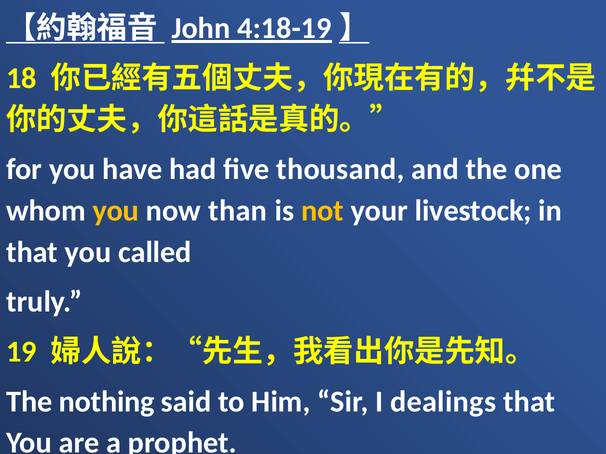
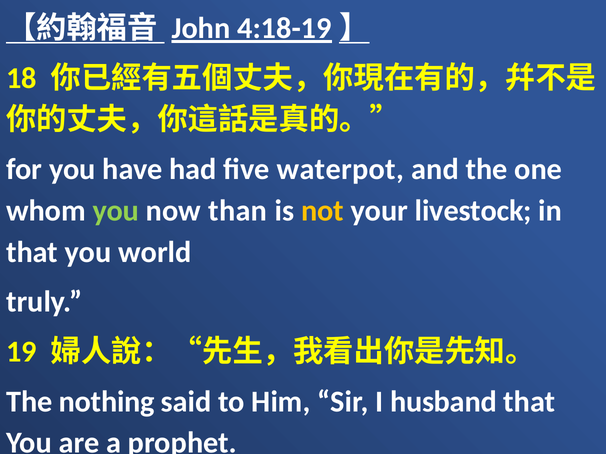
thousand: thousand -> waterpot (340, 170)
you colour: yellow -> light green (116, 211)
called: called -> world (155, 252)
dealings: dealings -> husband (443, 402)
